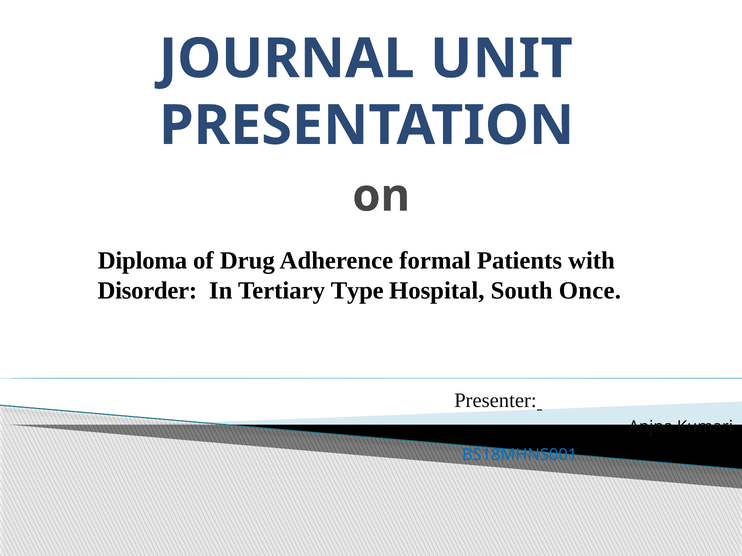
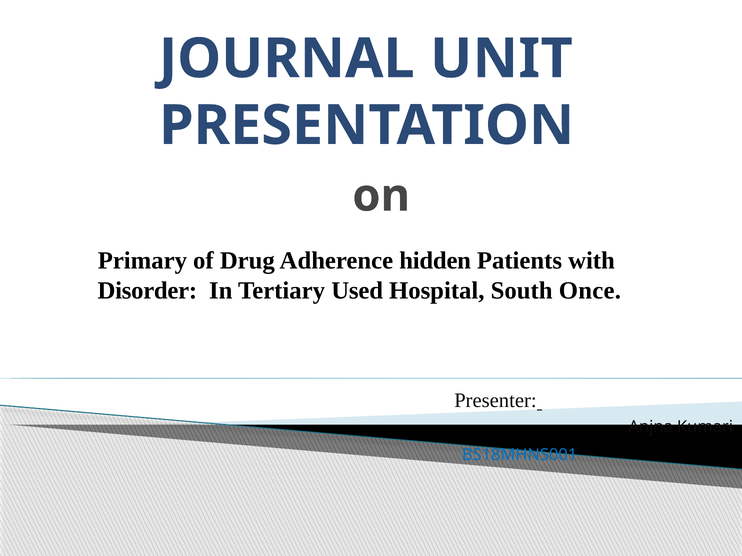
Diploma: Diploma -> Primary (142, 261)
formal: formal -> hidden (435, 261)
Type: Type -> Used (357, 291)
